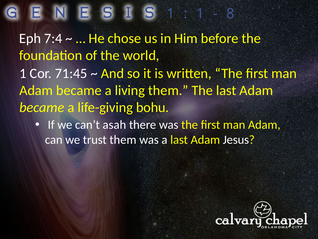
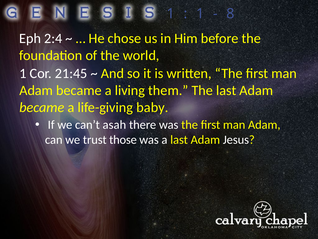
7:4: 7:4 -> 2:4 (53, 38)
71:45: 71:45 -> 21:45 (71, 73)
bohu: bohu -> baby (152, 107)
trust them: them -> those (123, 139)
